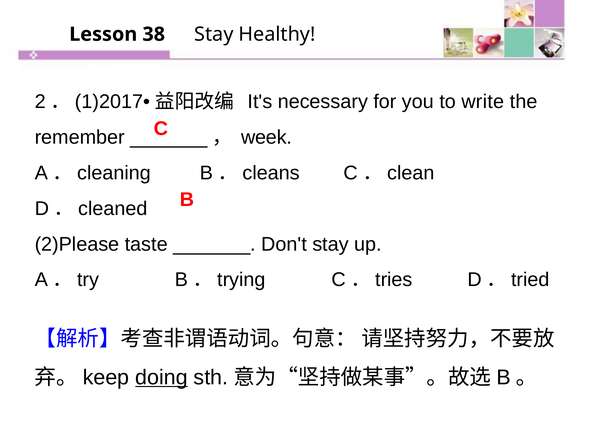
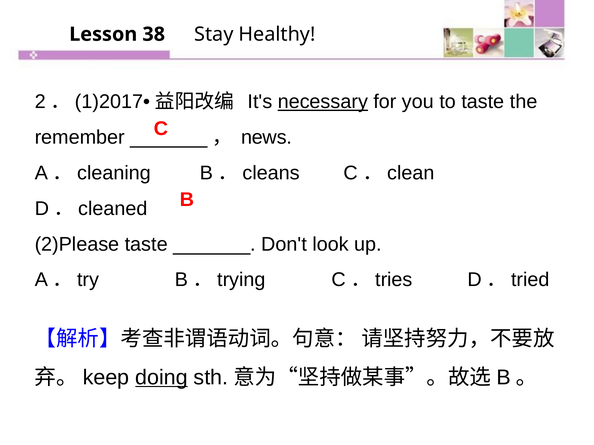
necessary underline: none -> present (323, 102)
to write: write -> taste (483, 102)
week: week -> news (266, 138)
Don't stay: stay -> look (331, 244)
